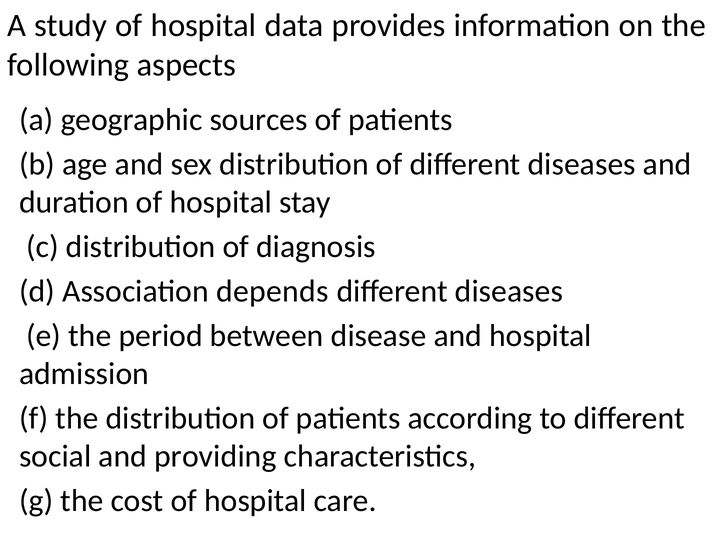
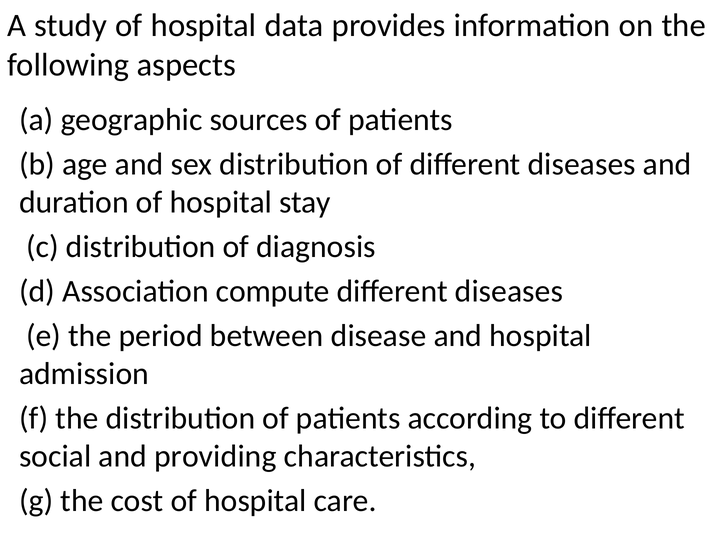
depends: depends -> compute (273, 292)
